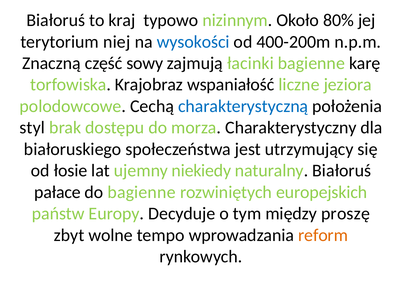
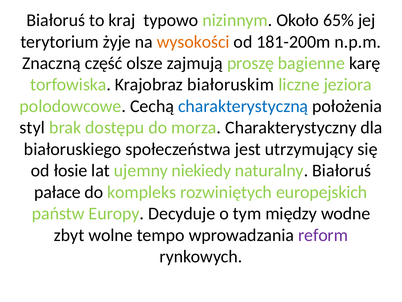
80%: 80% -> 65% (339, 20)
niej: niej -> żyje (117, 42)
wysokości colour: blue -> orange (193, 42)
400-200m: 400-200m -> 181-200m (293, 42)
sowy: sowy -> olsze (145, 63)
łacinki: łacinki -> proszę (251, 63)
wspaniałość: wspaniałość -> białoruskim (231, 85)
do bagienne: bagienne -> kompleks (142, 192)
proszę: proszę -> wodne (346, 213)
reform colour: orange -> purple (323, 235)
